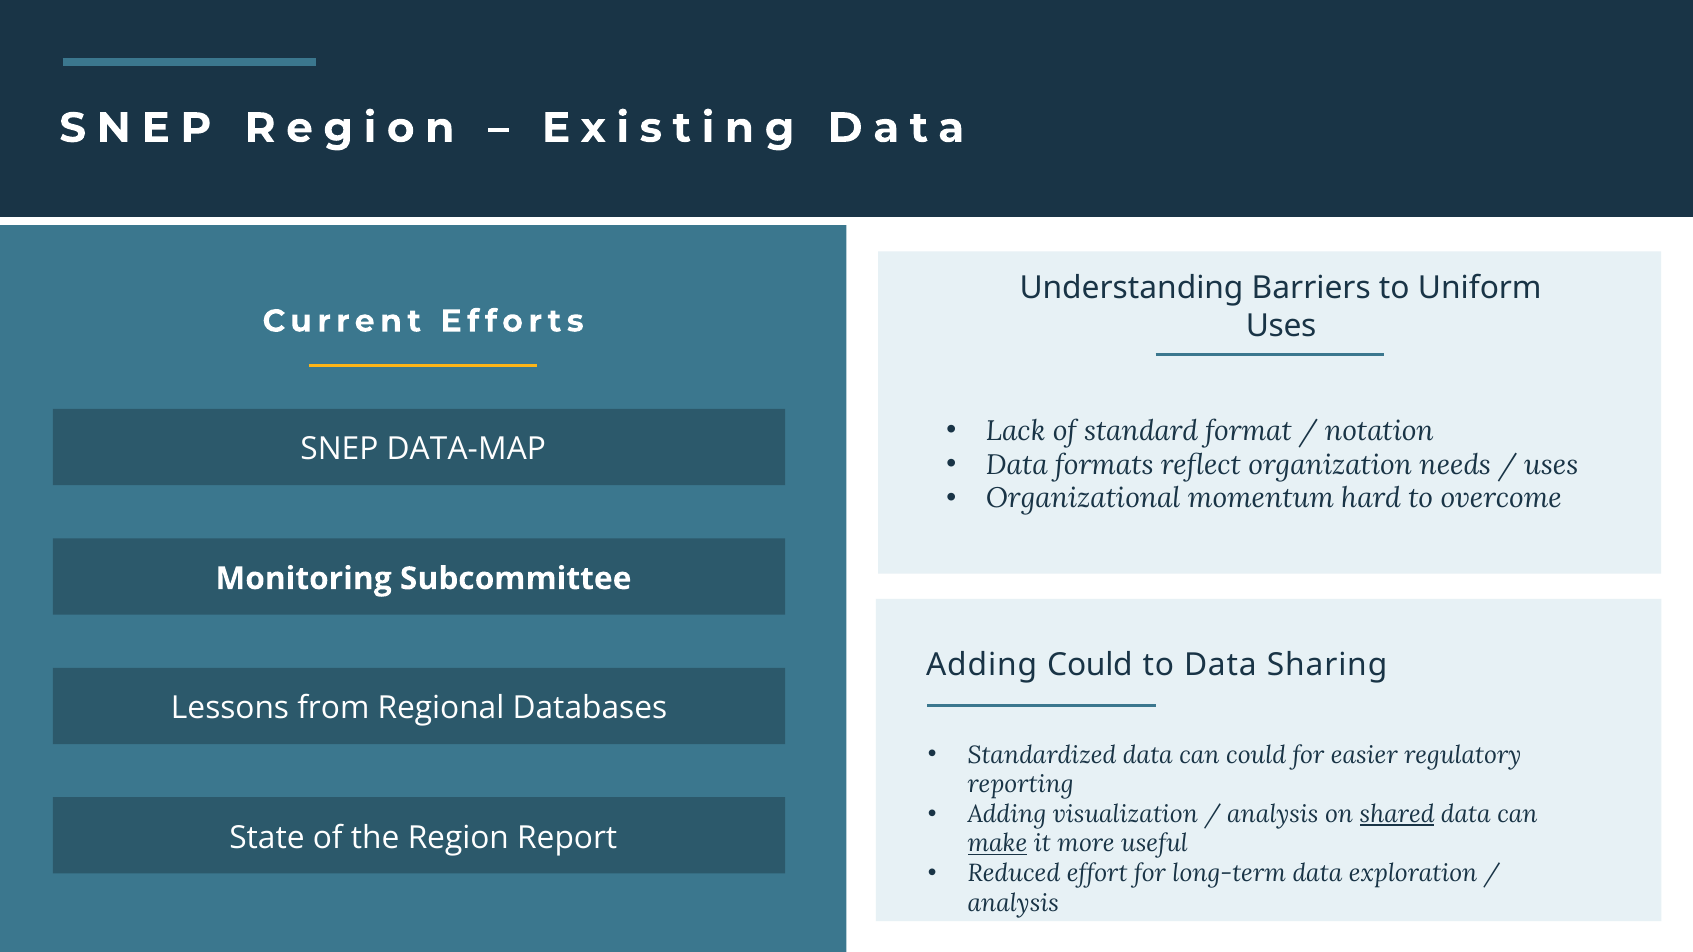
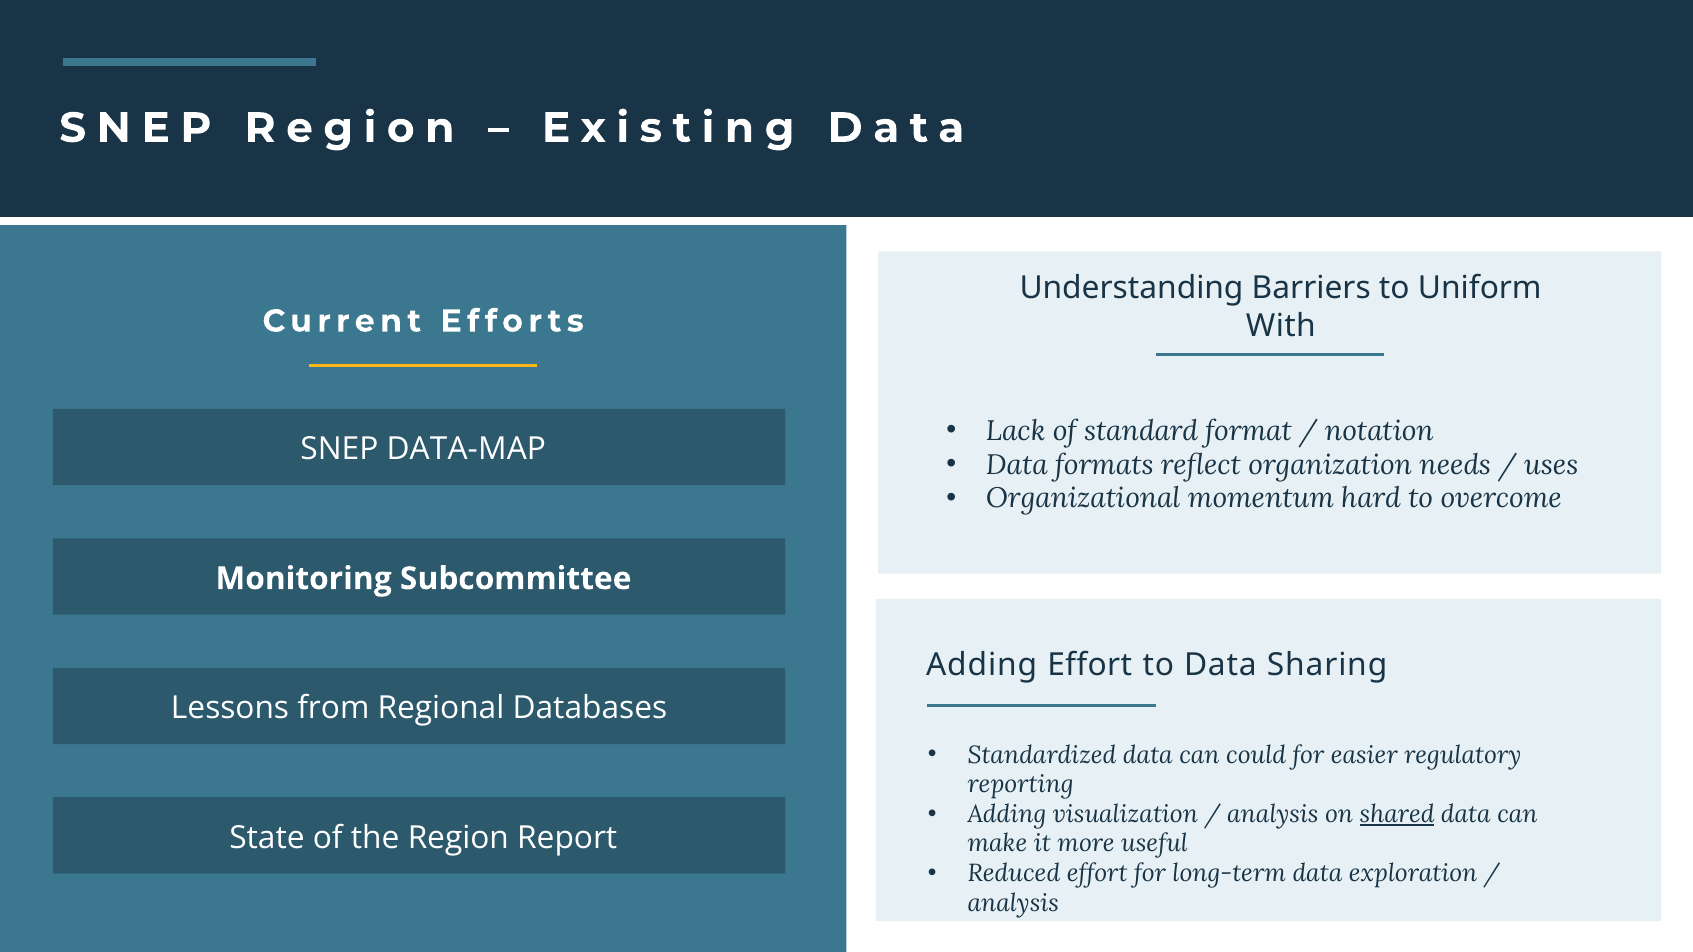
Uses: Uses -> With (1281, 326)
Adding Could: Could -> Effort (1090, 665)
make underline: present -> none (997, 844)
